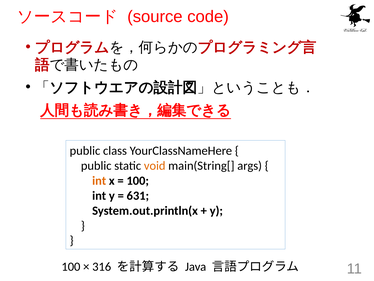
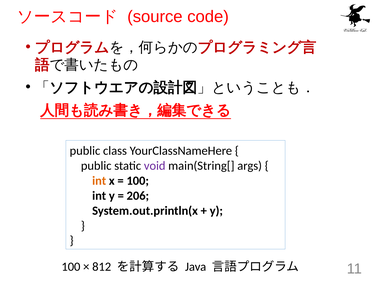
void colour: orange -> purple (155, 165)
631: 631 -> 206 (138, 195)
316: 316 -> 812 (102, 266)
